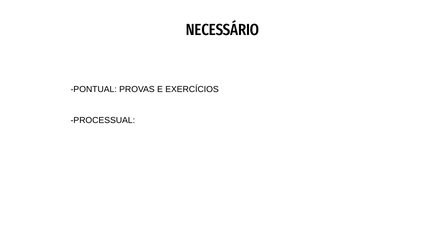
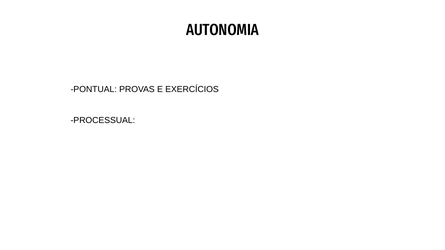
NECESSÁRIO: NECESSÁRIO -> AUTONOMIA (223, 30)
